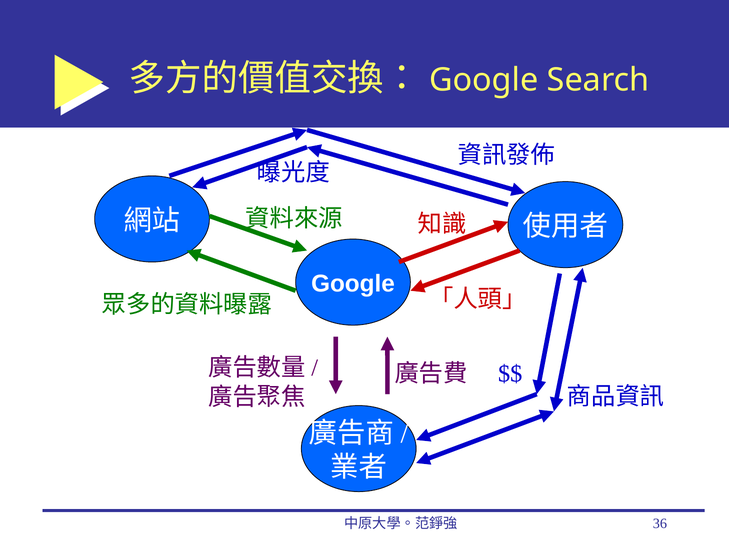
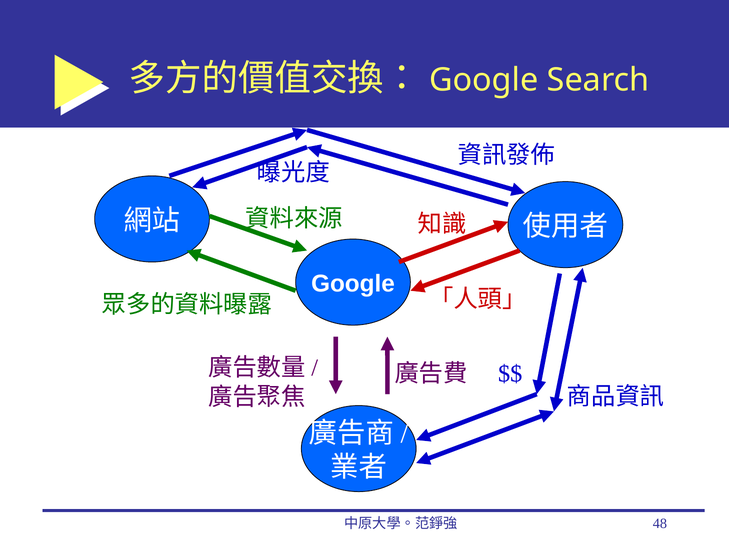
36: 36 -> 48 (660, 523)
